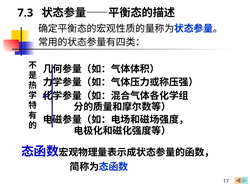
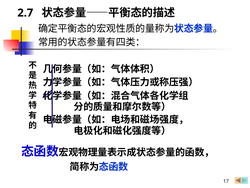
7.3: 7.3 -> 2.7 (25, 13)
